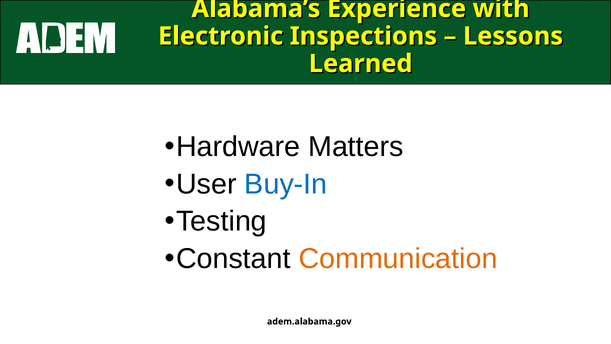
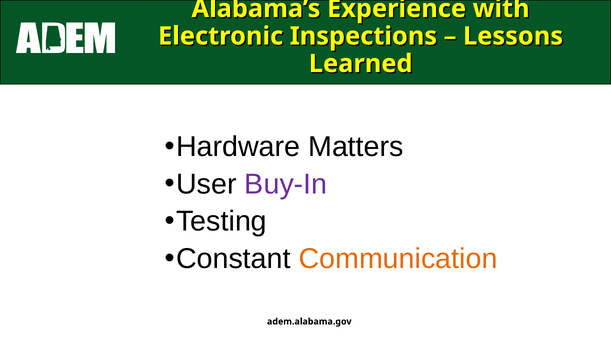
Buy-In colour: blue -> purple (286, 184)
